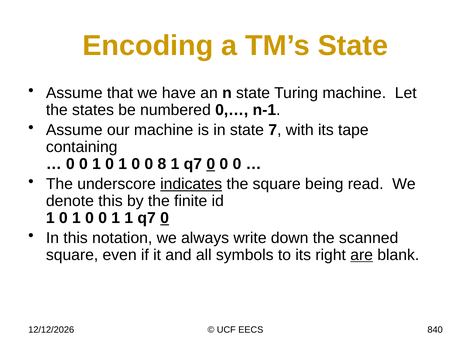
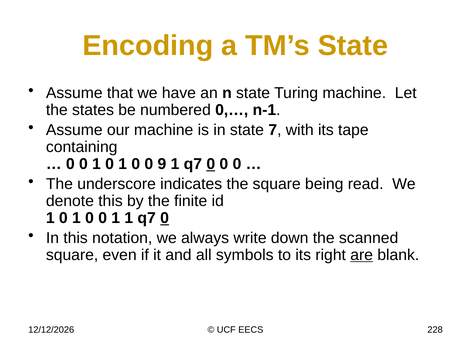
8: 8 -> 9 (162, 164)
indicates underline: present -> none (191, 184)
840: 840 -> 228 (435, 330)
